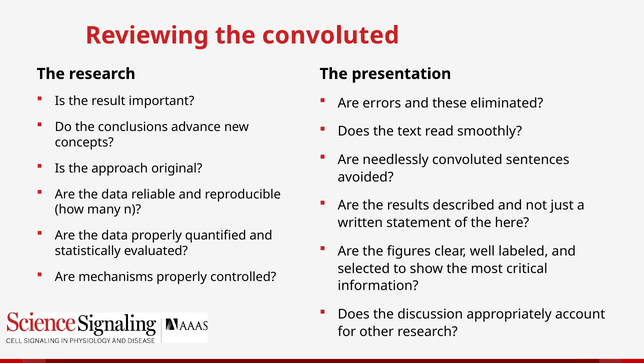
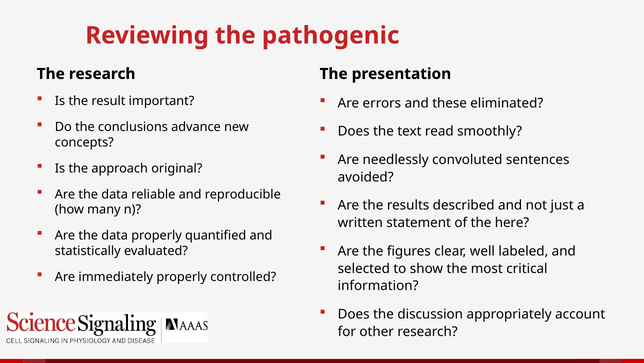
the convoluted: convoluted -> pathogenic (331, 35)
mechanisms: mechanisms -> immediately (116, 276)
